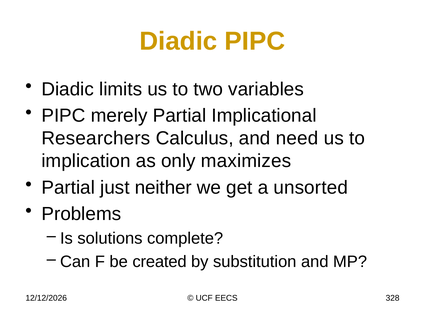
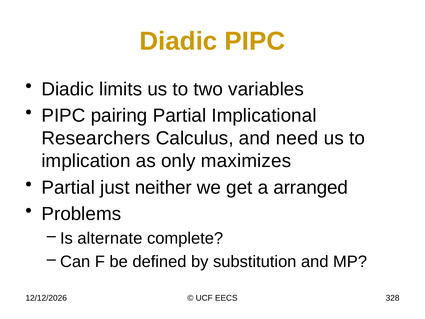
merely: merely -> pairing (119, 116)
unsorted: unsorted -> arranged (311, 187)
solutions: solutions -> alternate (110, 238)
created: created -> defined (159, 261)
